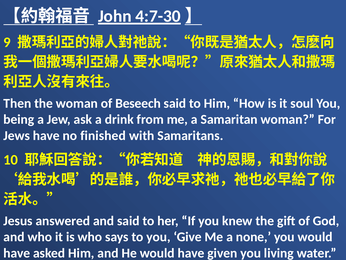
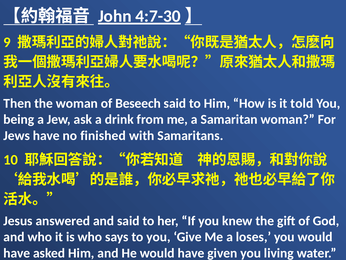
soul: soul -> told (302, 103)
none: none -> loses (253, 237)
